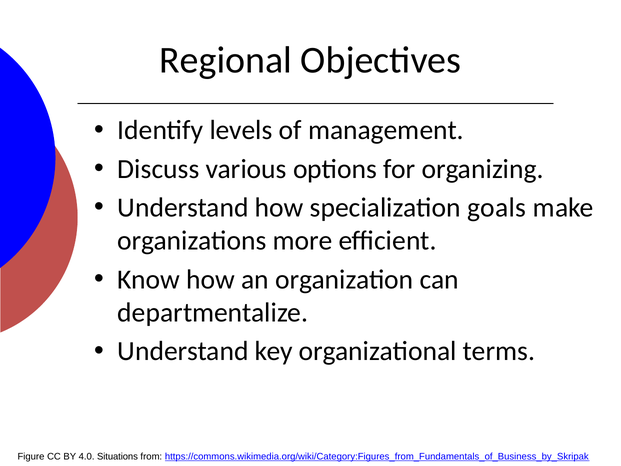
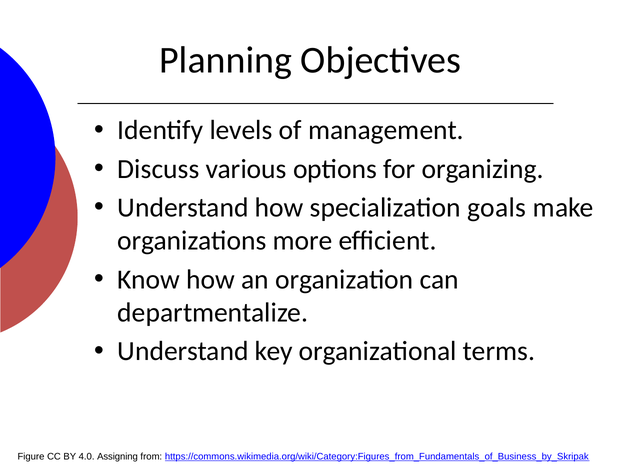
Regional: Regional -> Planning (226, 60)
Situations: Situations -> Assigning (117, 456)
